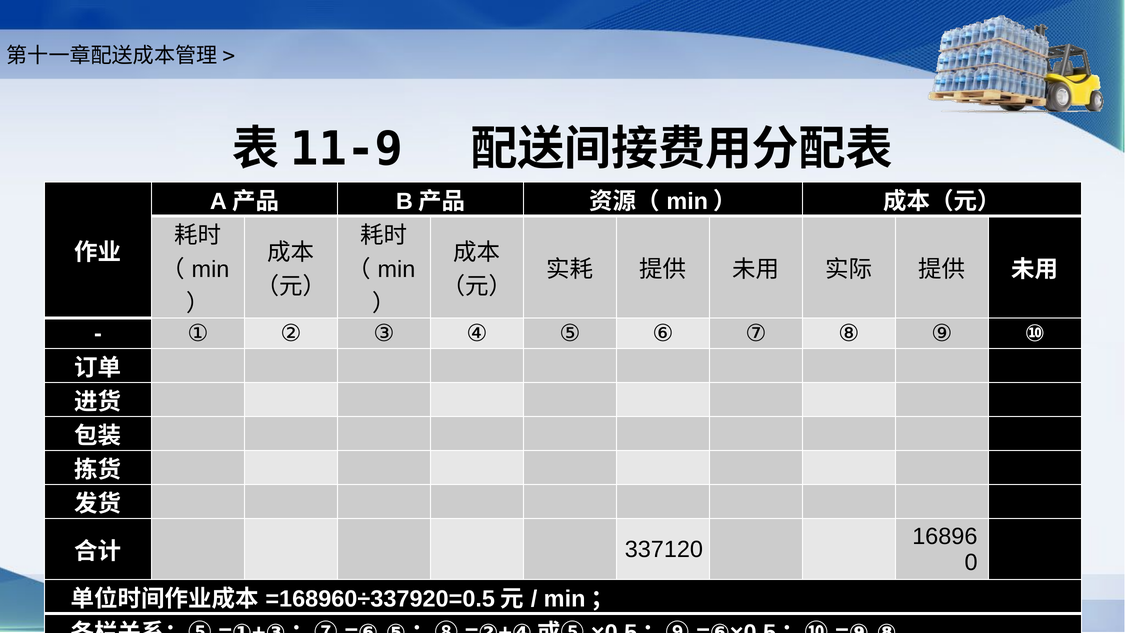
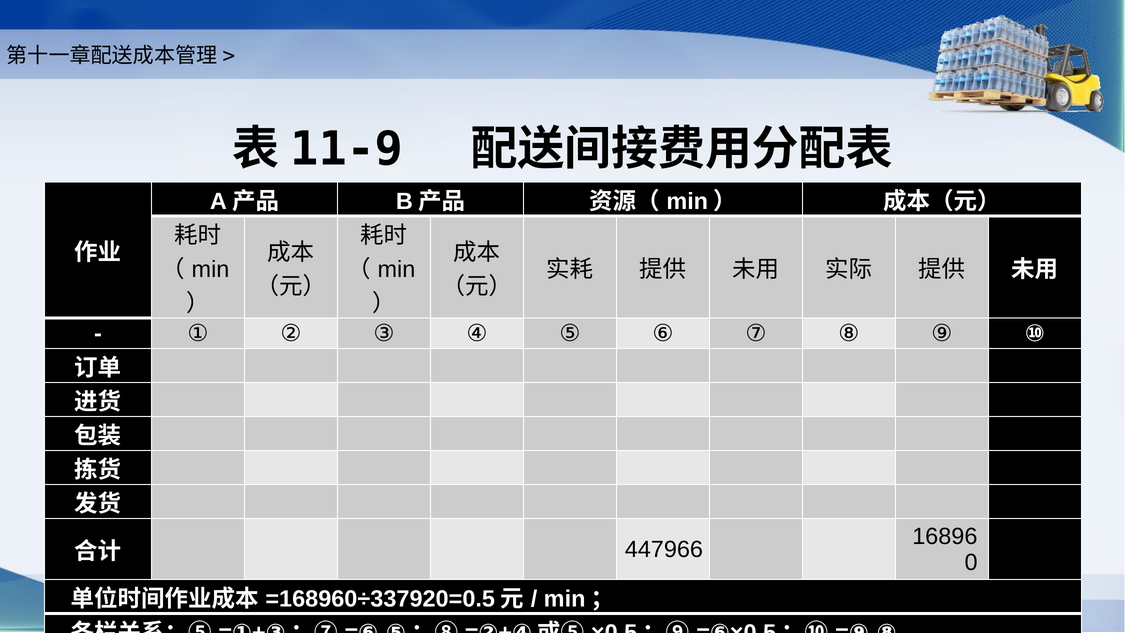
337120: 337120 -> 447966 (664, 550)
